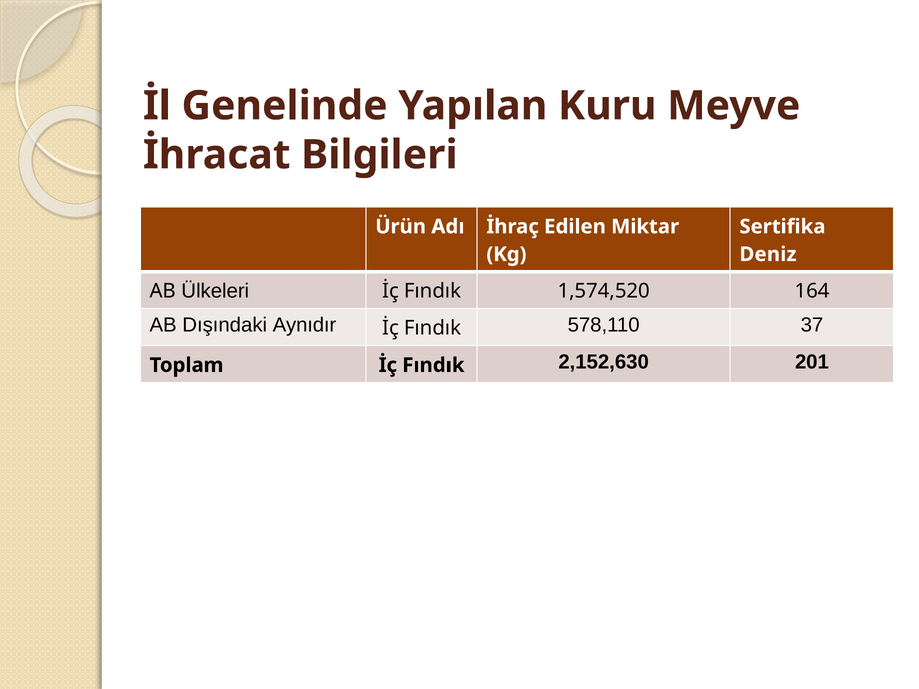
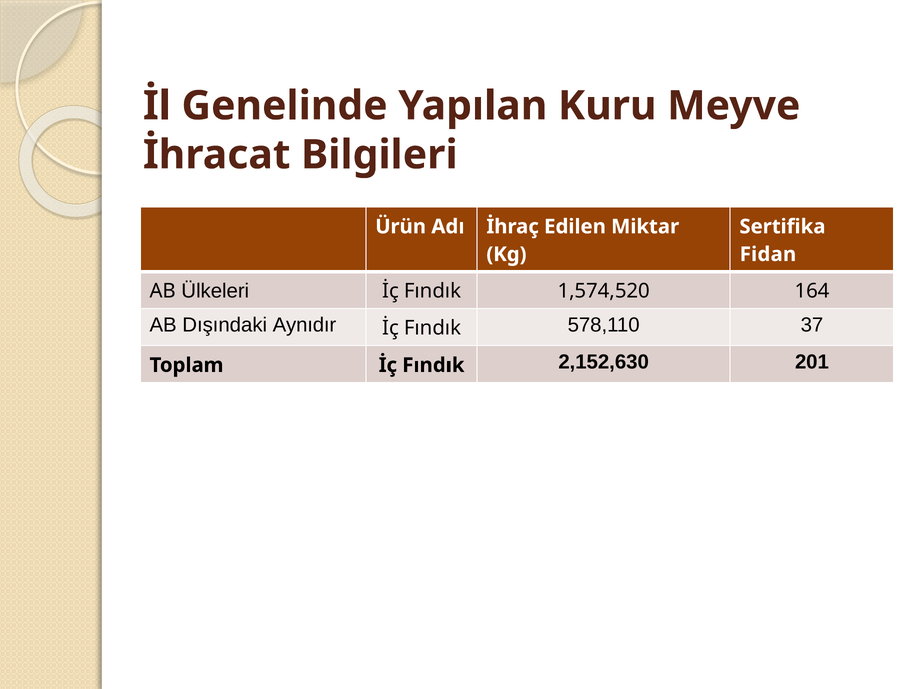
Deniz: Deniz -> Fidan (768, 254)
